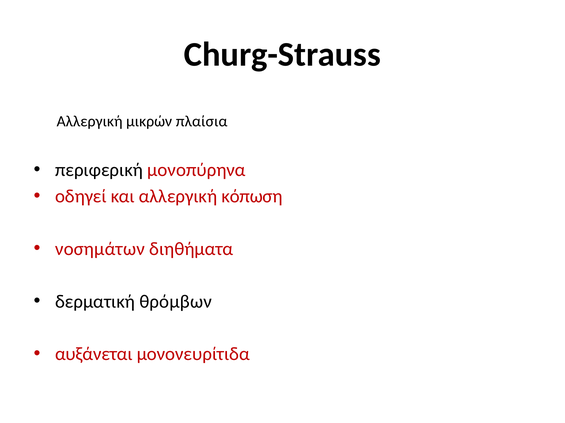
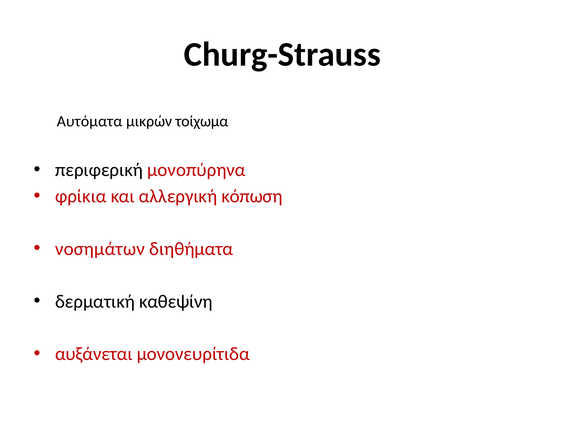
Αλλεργική: Αλλεργική -> Αυτόματα (90, 122)
πλαίσια: πλαίσια -> τοίχωμα (202, 122)
οδηγεί: οδηγεί -> φρίκια (81, 197)
θρόμβων: θρόμβων -> καθεψίνη (176, 302)
